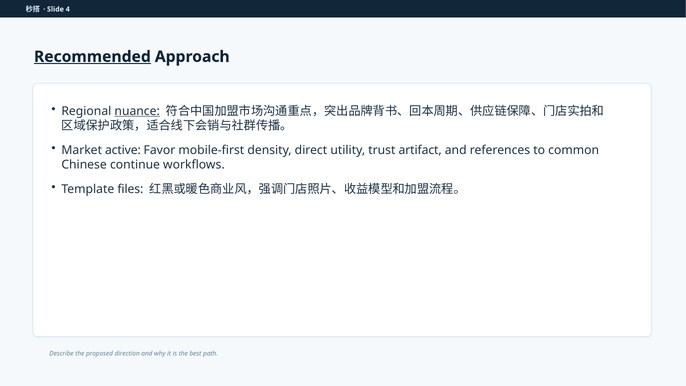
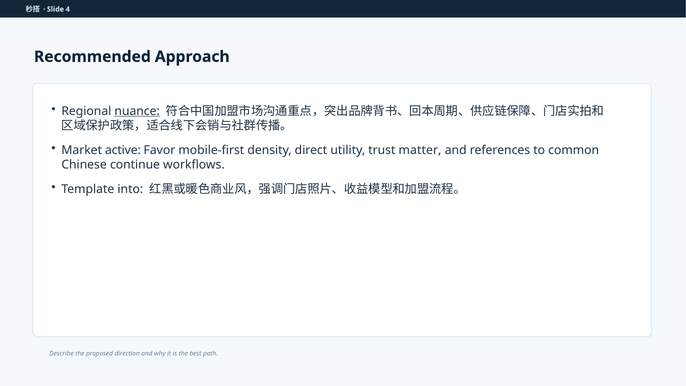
Recommended underline: present -> none (92, 57)
artifact: artifact -> matter (420, 150)
files: files -> into (130, 189)
